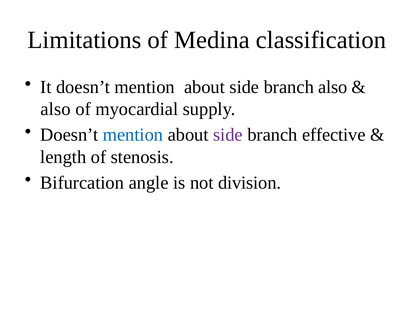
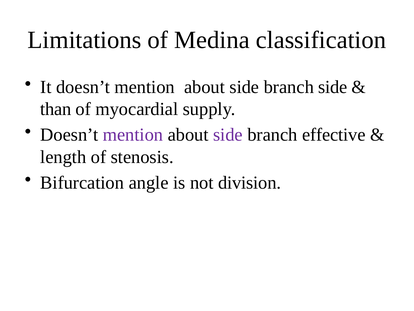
branch also: also -> side (333, 87)
also: also -> than (56, 109)
mention colour: blue -> purple (133, 135)
